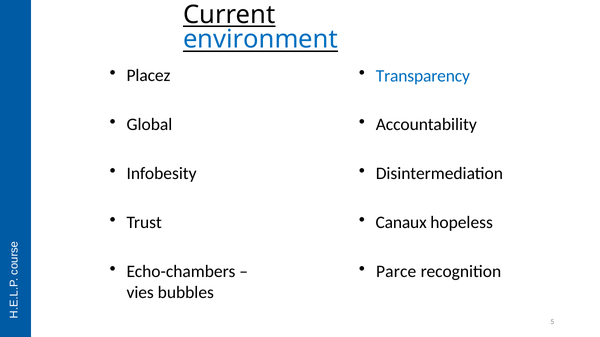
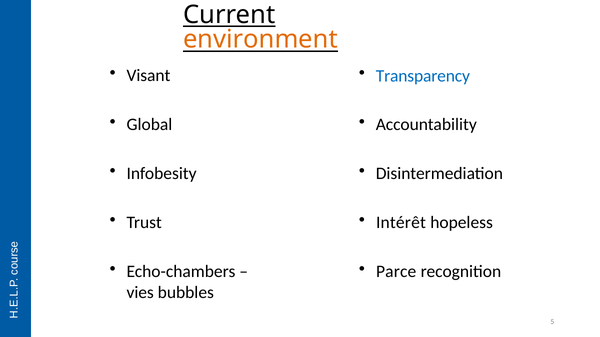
environment colour: blue -> orange (260, 40)
Placez: Placez -> Visant (148, 76)
Canaux: Canaux -> Intérêt (401, 223)
